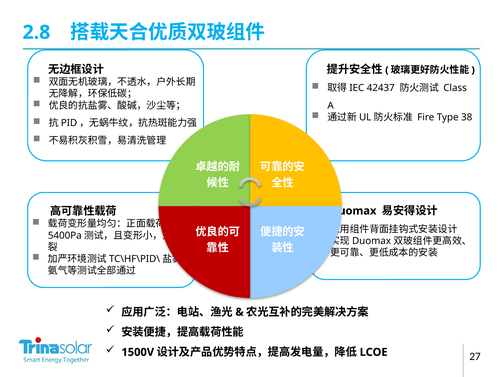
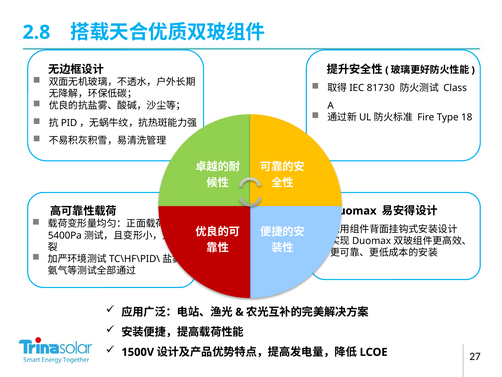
42437: 42437 -> 81730 (381, 88)
38: 38 -> 18 (467, 117)
